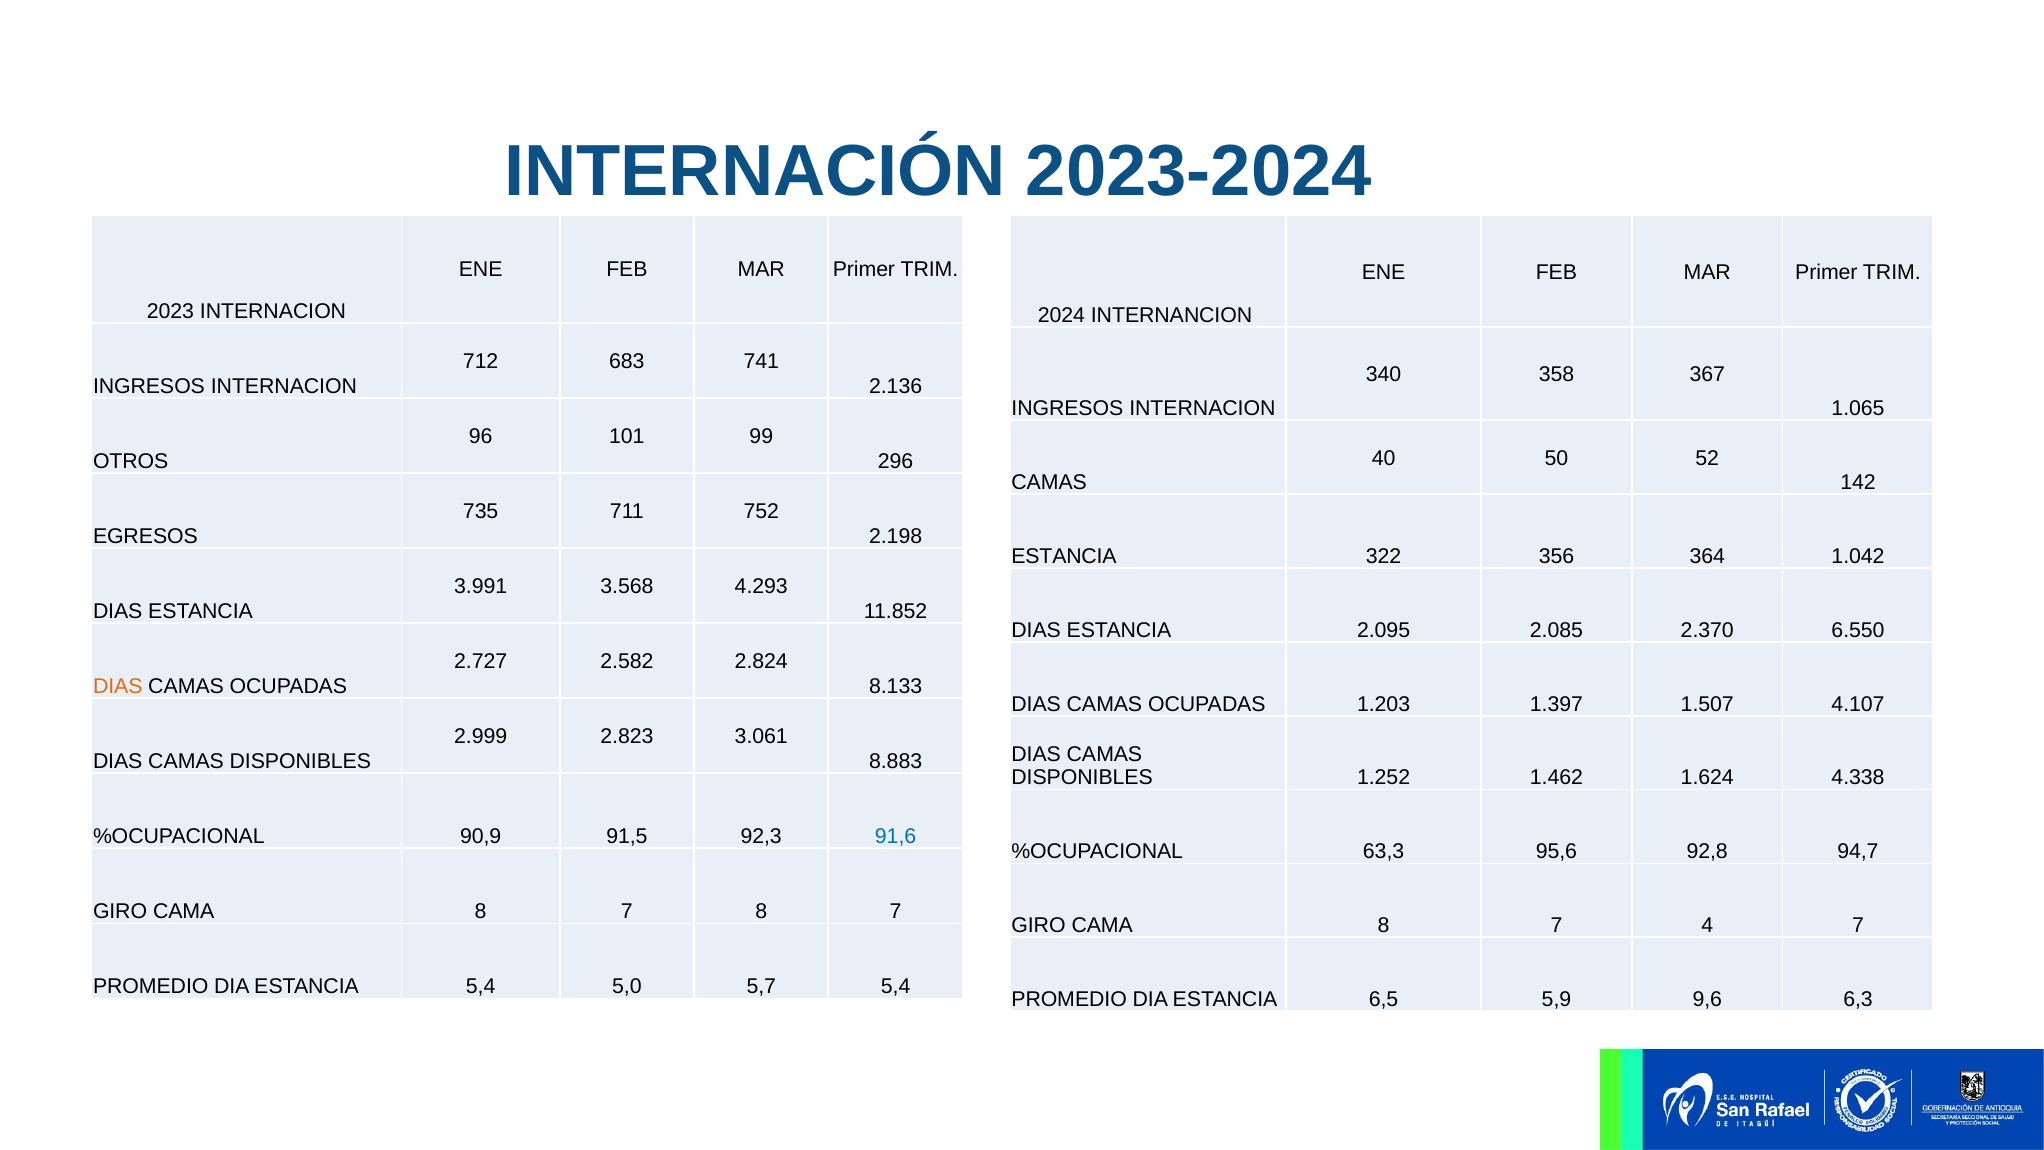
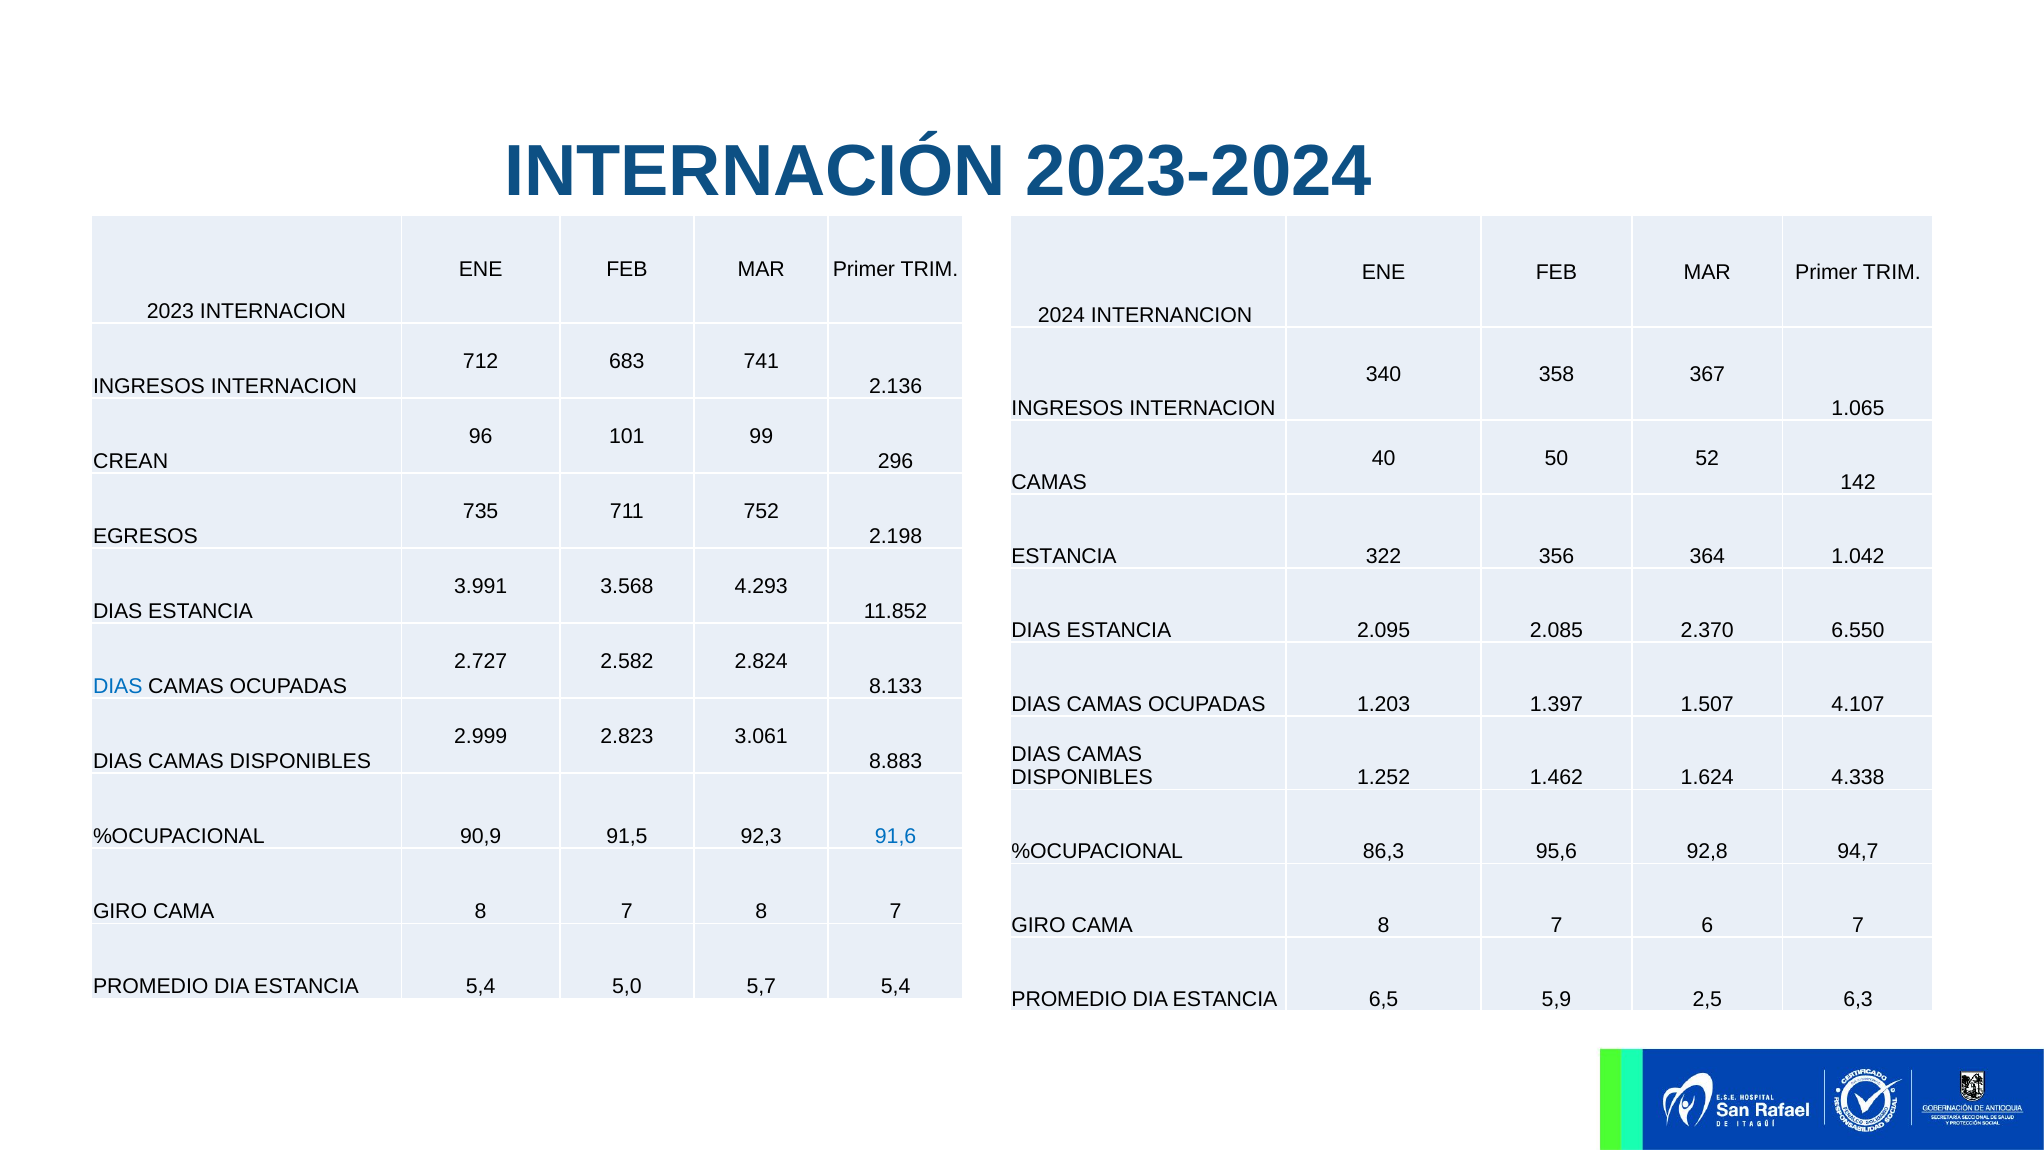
OTROS: OTROS -> CREAN (131, 461)
DIAS colour: orange -> blue (118, 687)
63,3: 63,3 -> 86,3 (1384, 852)
4: 4 -> 6 (1707, 925)
9,6: 9,6 -> 2,5 (1707, 999)
